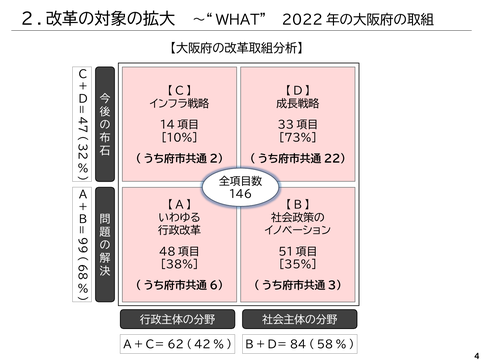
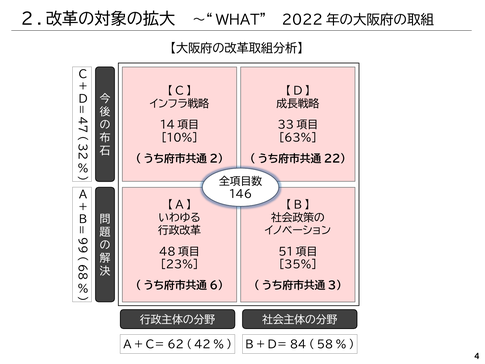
73%: 73% -> 63% (298, 138)
38%: 38% -> 23% (179, 265)
